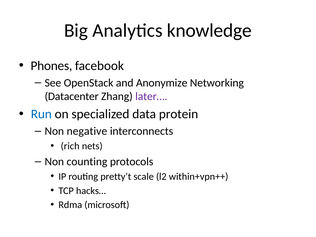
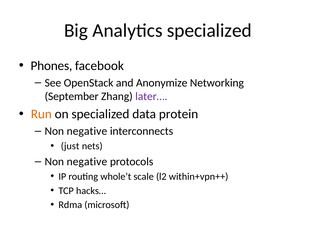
Analytics knowledge: knowledge -> specialized (209, 31)
Datacenter: Datacenter -> September (72, 96)
Run colour: blue -> orange (41, 114)
rich: rich -> just (70, 146)
counting: counting -> negative (87, 162)
pretty’t: pretty’t -> whole’t (116, 176)
